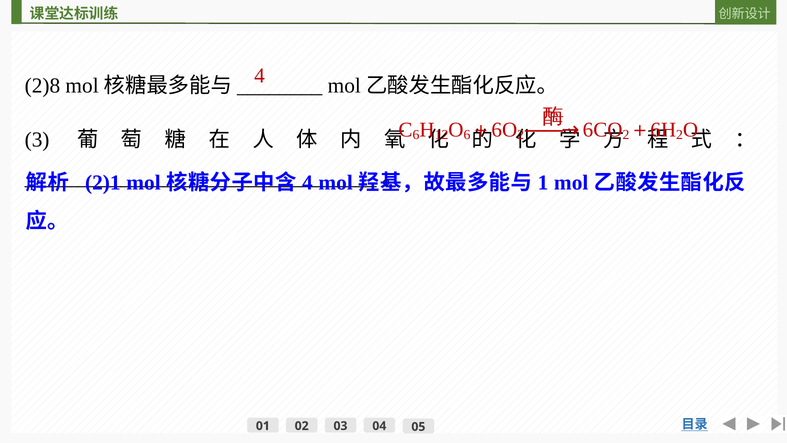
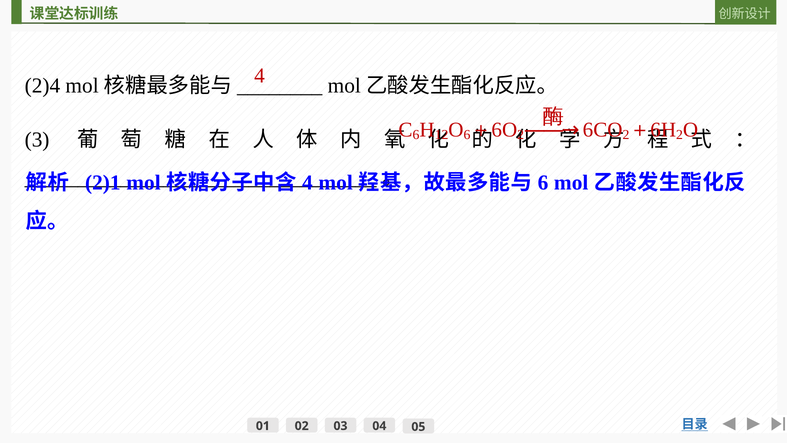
2)8: 2)8 -> 2)4 (42, 86)
1: 1 -> 6 (543, 183)
